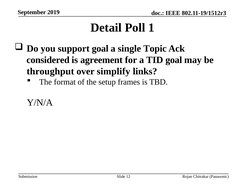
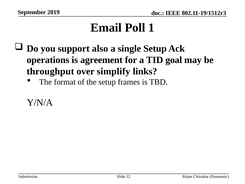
Detail: Detail -> Email (106, 28)
support goal: goal -> also (100, 48)
single Topic: Topic -> Setup (155, 48)
considered: considered -> operations (48, 60)
